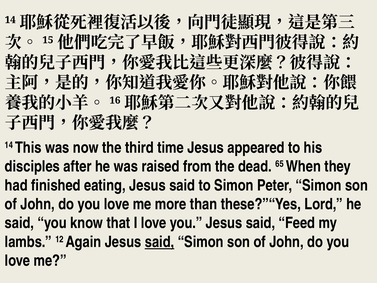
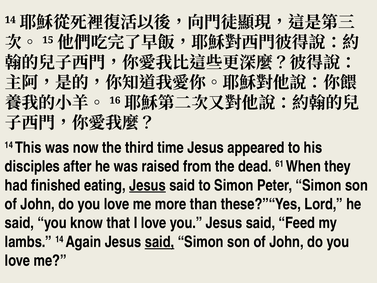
65: 65 -> 61 (280, 164)
Jesus underline: none -> present (147, 185)
lambs 12: 12 -> 14 (59, 239)
